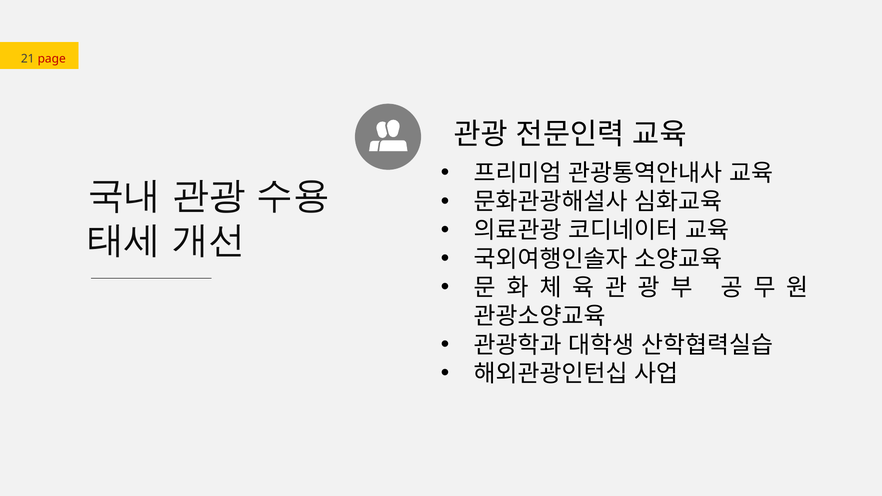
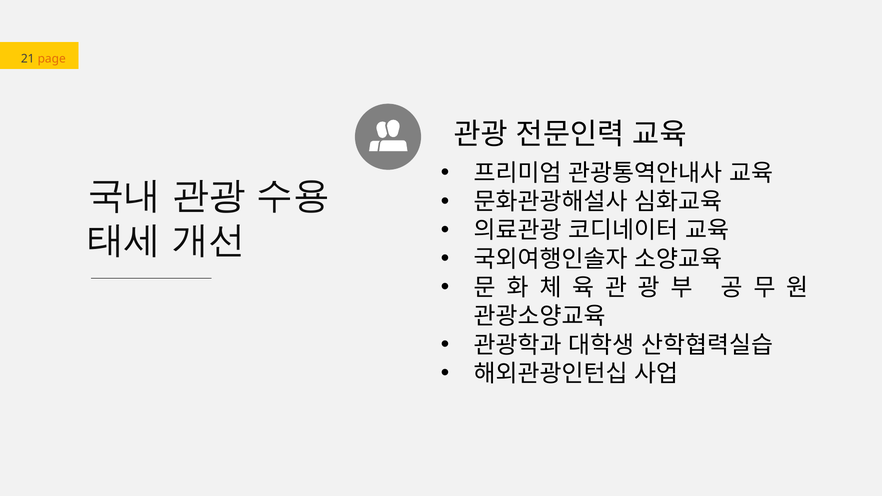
page colour: red -> orange (52, 59)
